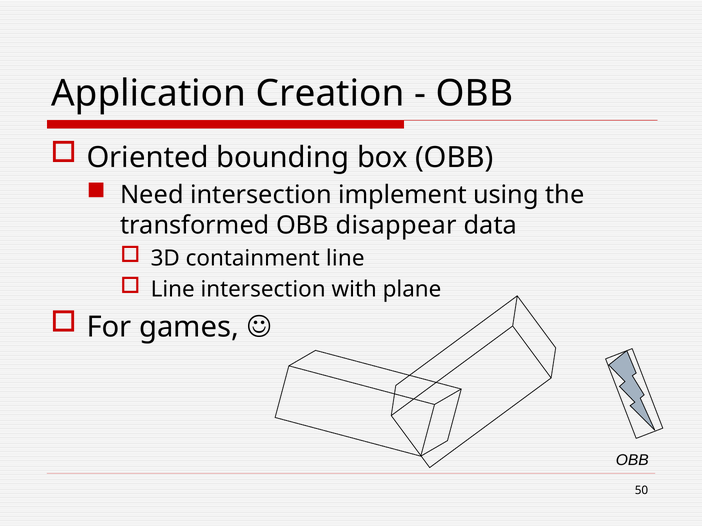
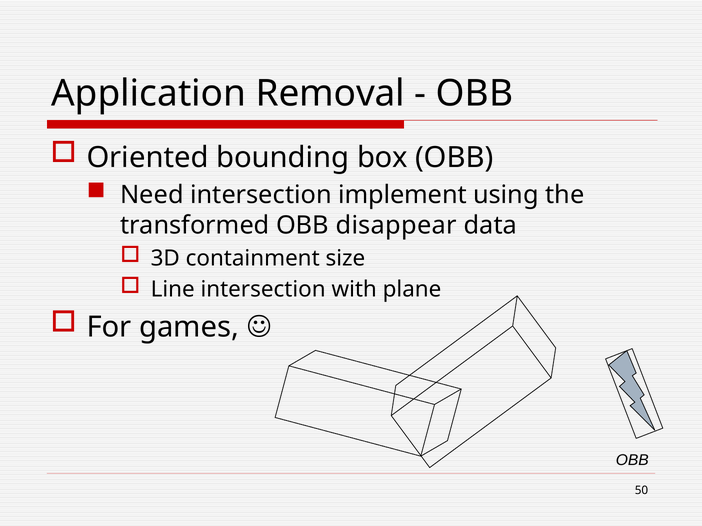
Creation: Creation -> Removal (330, 94)
containment line: line -> size (345, 259)
